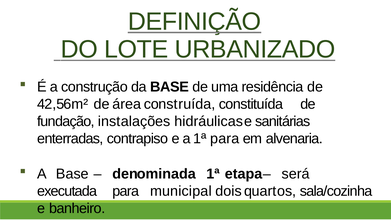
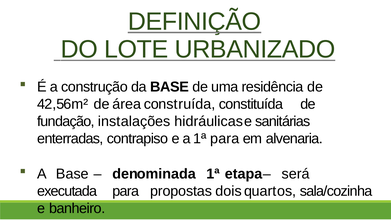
municipal: municipal -> propostas (181, 191)
